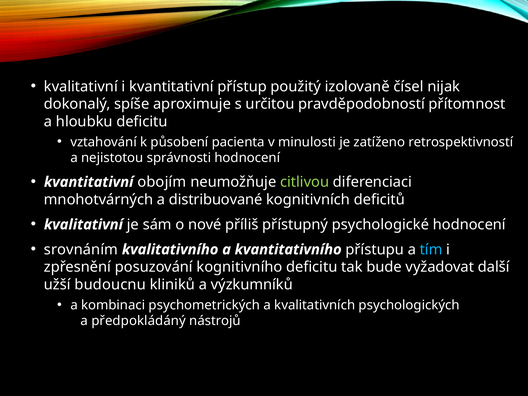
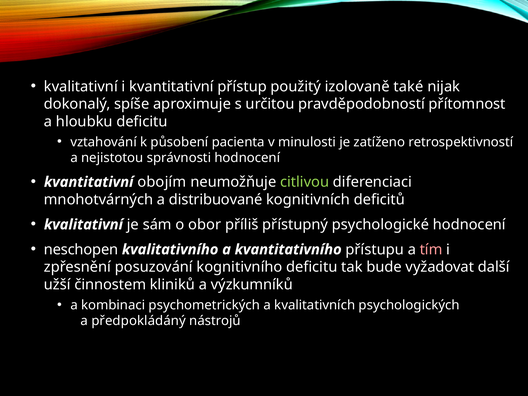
čísel: čísel -> také (408, 86)
nové: nové -> obor (205, 225)
srovnáním: srovnáním -> neschopen (81, 250)
tím colour: light blue -> pink (431, 250)
budoucnu: budoucnu -> činnostem (110, 285)
